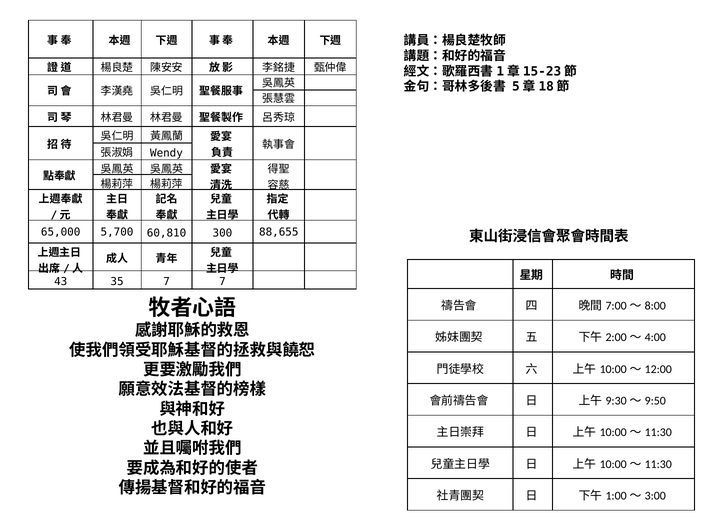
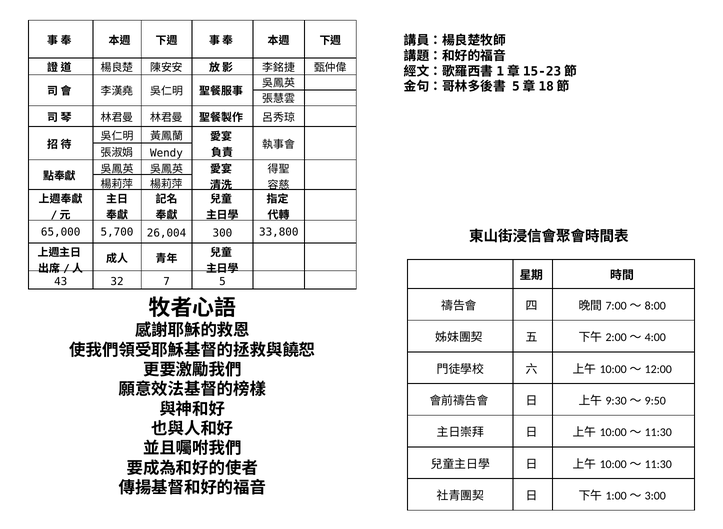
60,810: 60,810 -> 26,004 (167, 233)
88,655: 88,655 -> 33,800 (279, 232)
35: 35 -> 32 (117, 282)
7 7: 7 -> 5 (222, 282)
